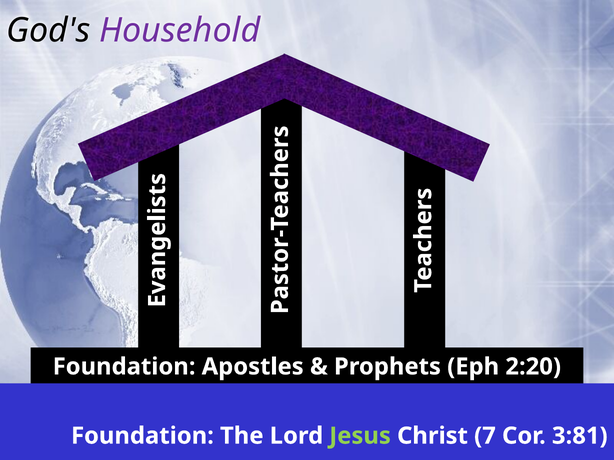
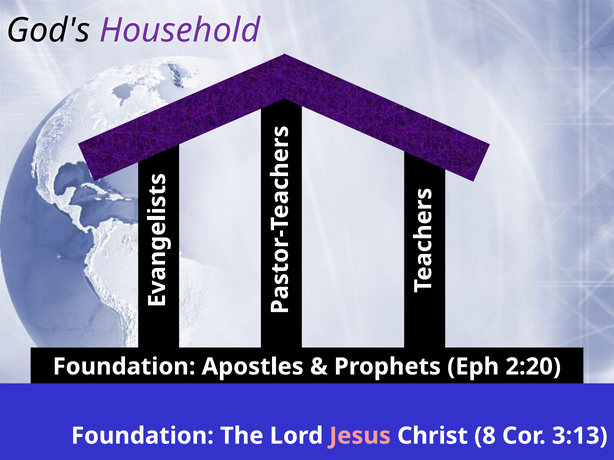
Jesus colour: light green -> pink (360, 436)
7: 7 -> 8 (485, 436)
3:81: 3:81 -> 3:13 (580, 436)
